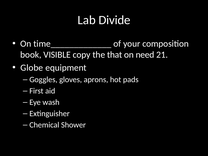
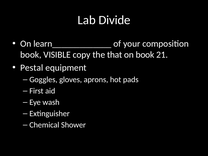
time_____________: time_____________ -> learn_____________ (72, 44)
on need: need -> book (145, 55)
Globe: Globe -> Pestal (32, 68)
